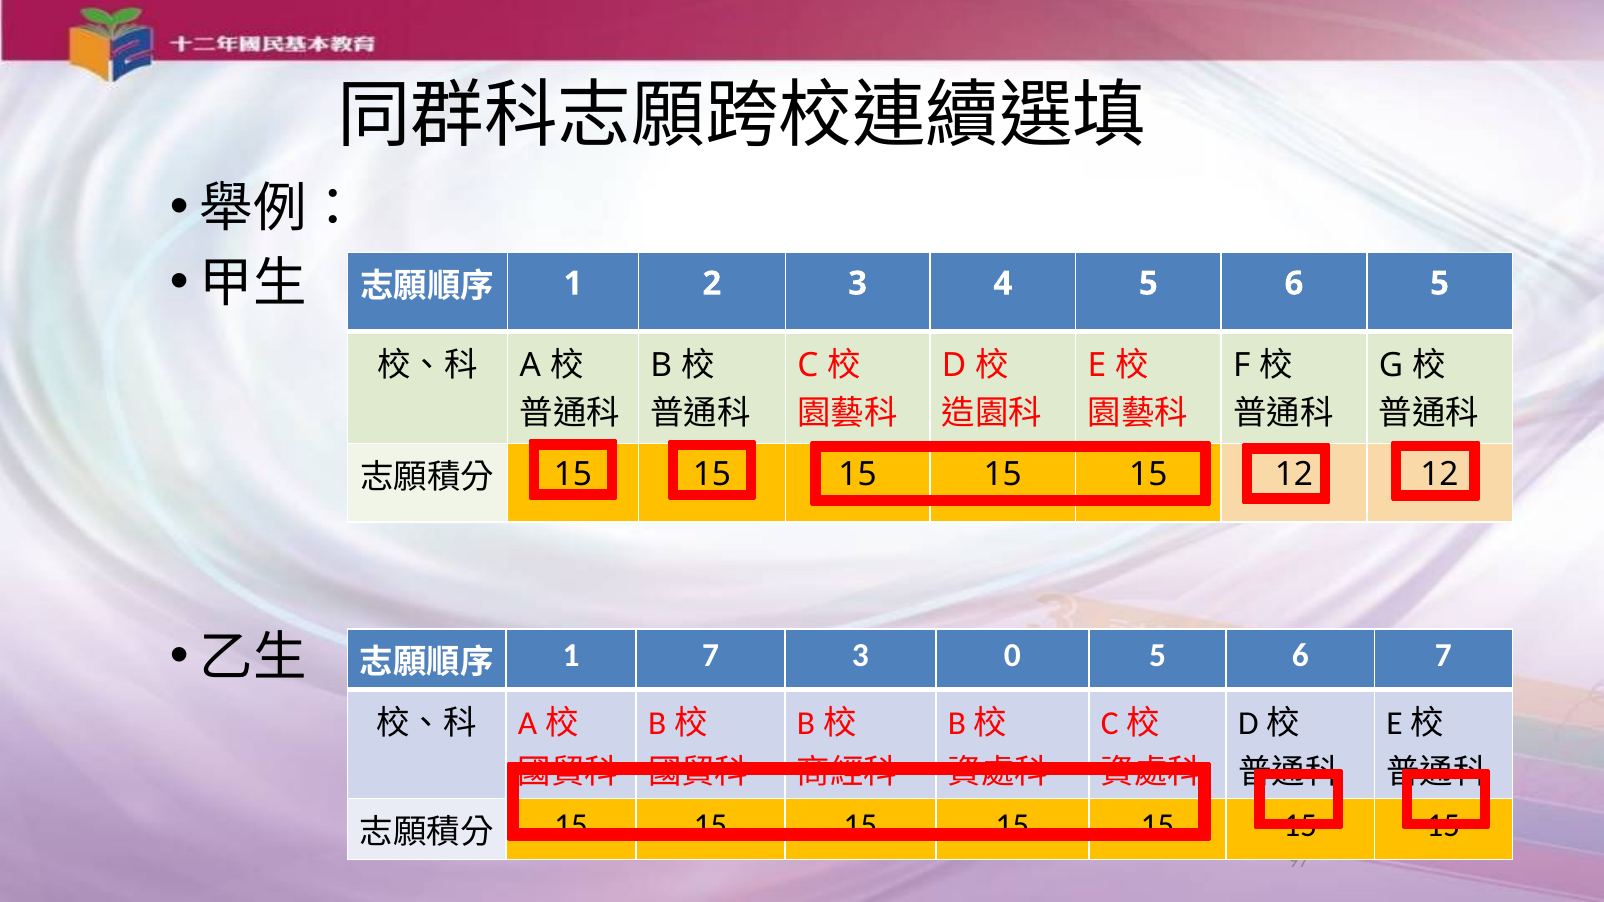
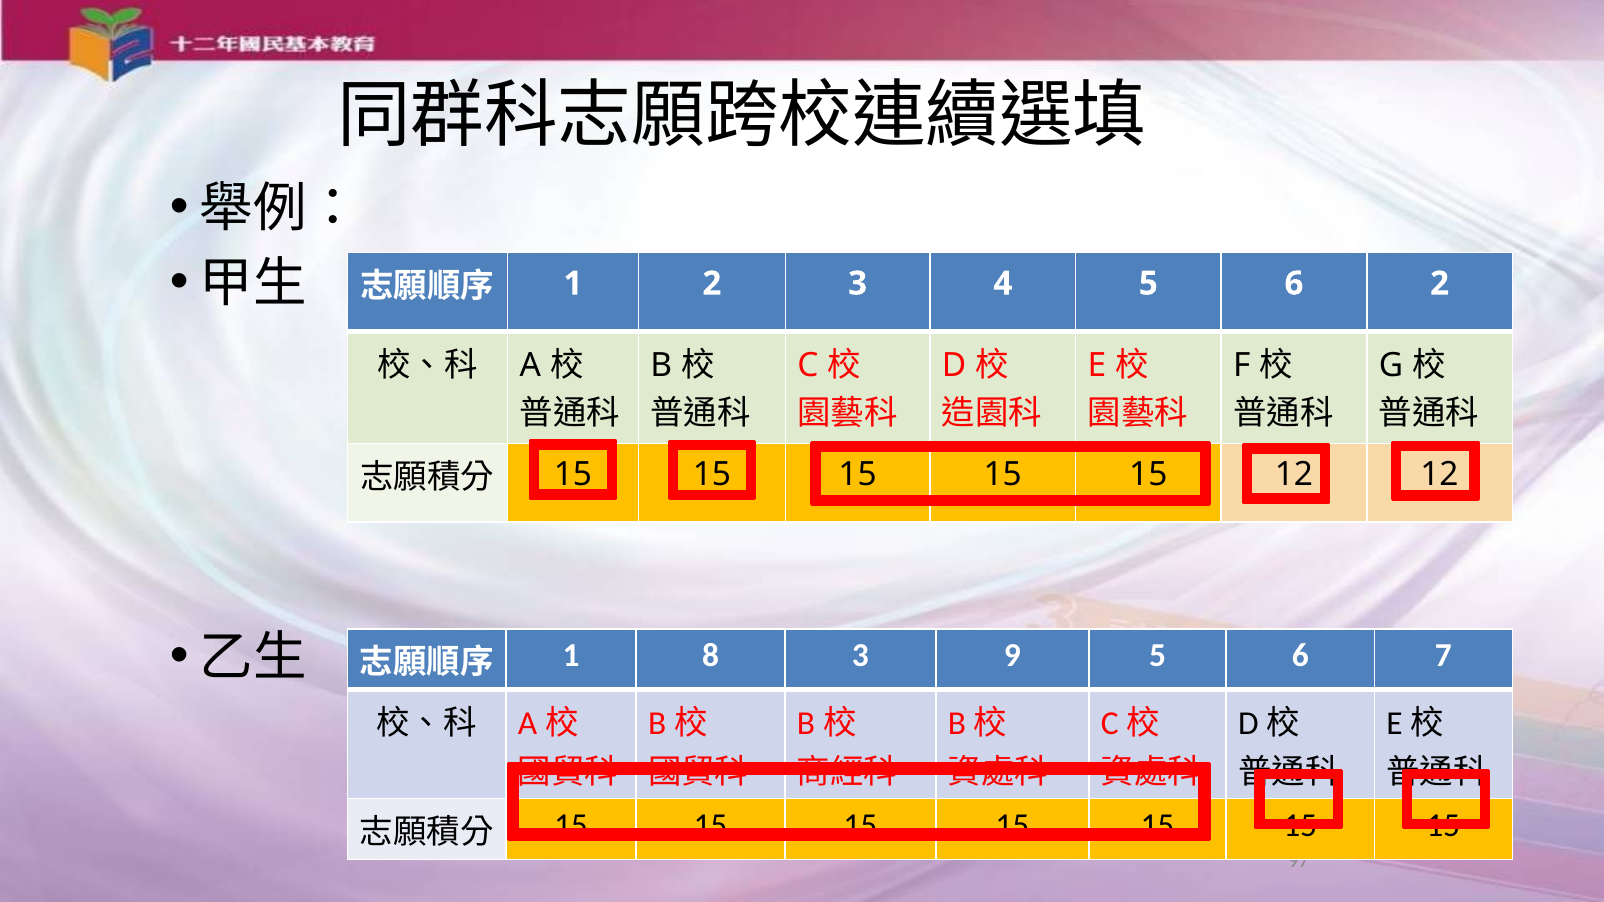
6 5: 5 -> 2 (1440, 284)
1 7: 7 -> 8 (711, 656)
0: 0 -> 9 (1012, 656)
